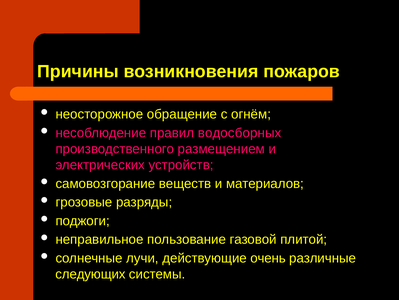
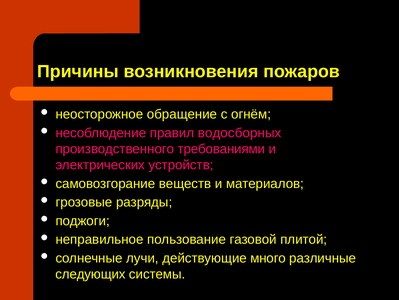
размещением: размещением -> требованиями (221, 149)
очень: очень -> много (268, 258)
